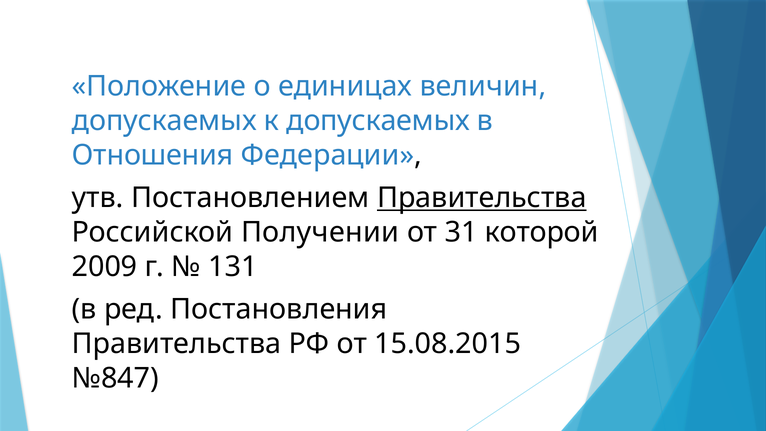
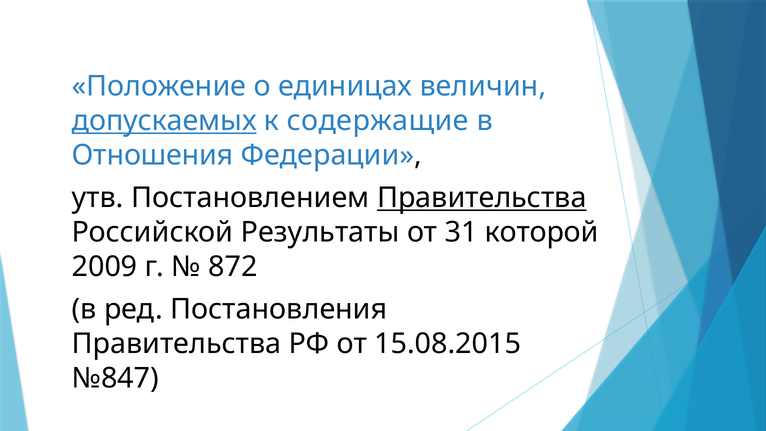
допускаемых underline: none -> present (164, 121)
к допускаемых: допускаемых -> содержащие (378, 121)
Получении: Получении -> Результаты (320, 232)
131: 131 -> 872 (233, 267)
